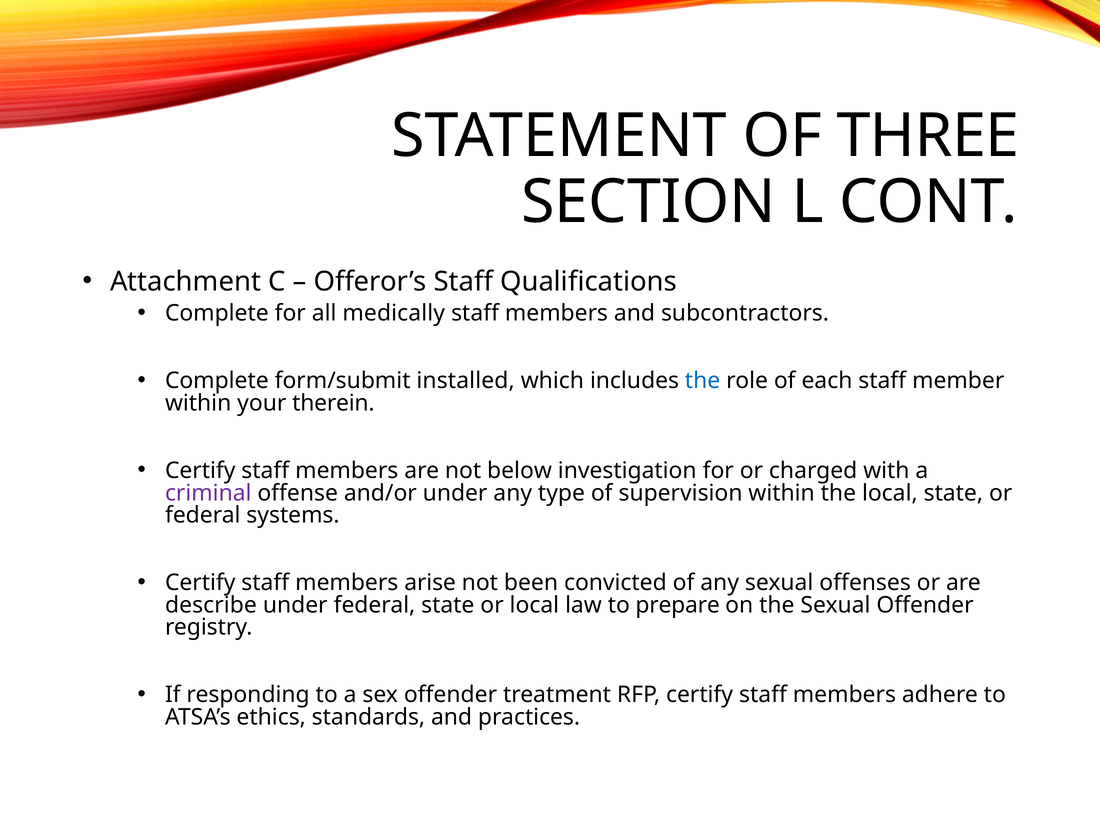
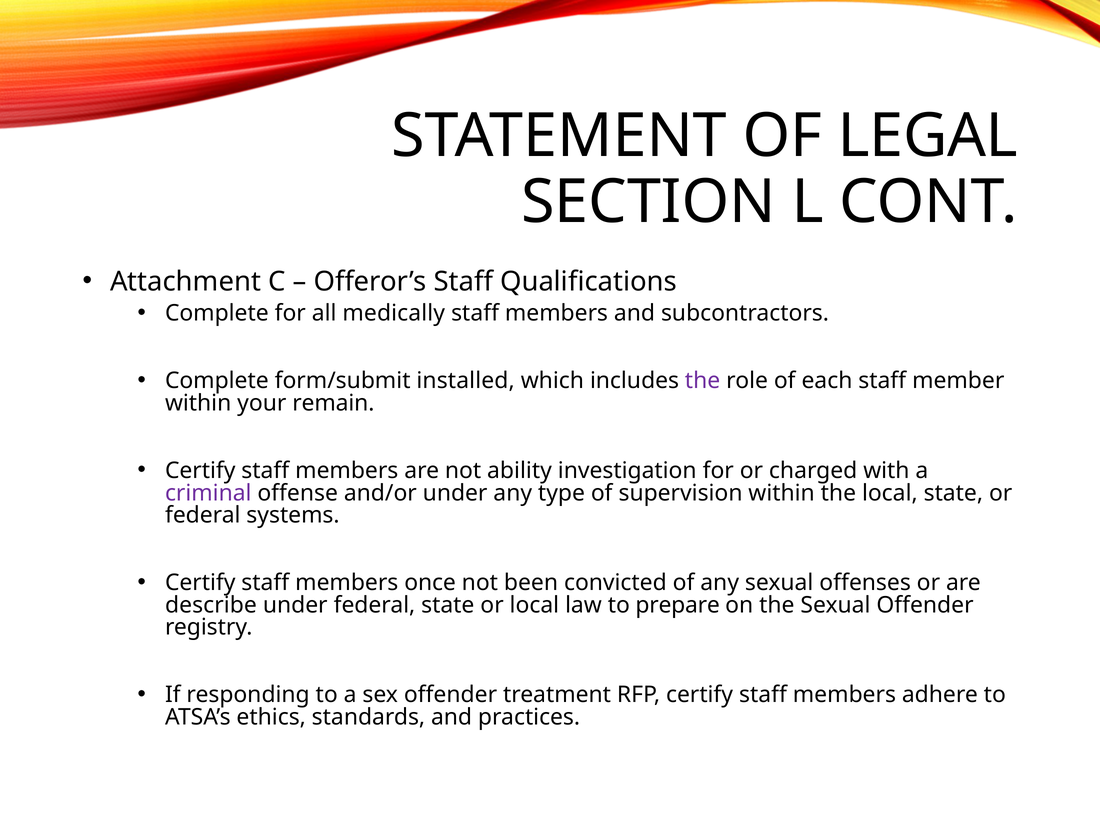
THREE: THREE -> LEGAL (928, 136)
the colour: blue -> purple (703, 381)
therein: therein -> remain (333, 403)
below: below -> ability (519, 471)
arise: arise -> once (430, 583)
